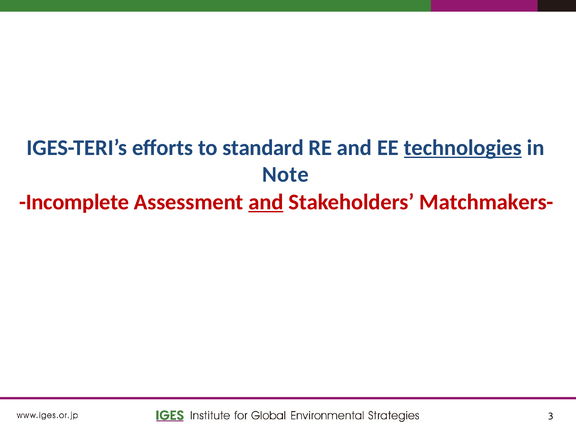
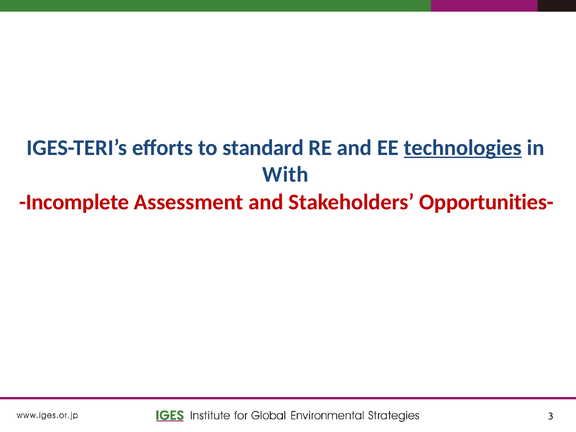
Note: Note -> With (285, 175)
and underline: present -> none (266, 202)
Matchmakers-: Matchmakers- -> Opportunities- (486, 202)
